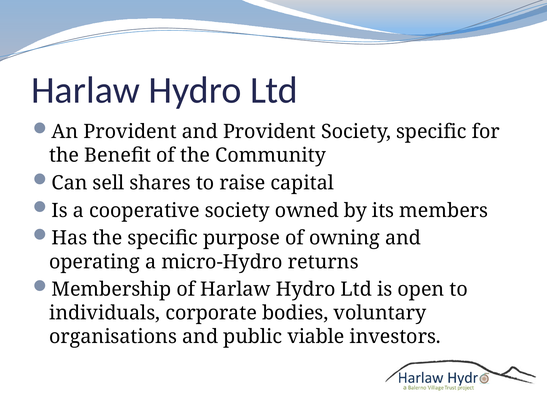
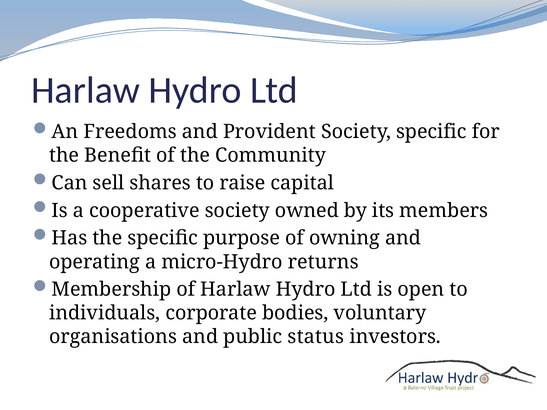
An Provident: Provident -> Freedoms (130, 132)
viable: viable -> status (316, 337)
